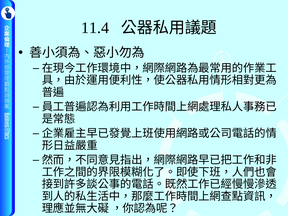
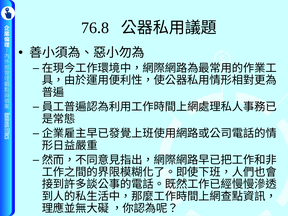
11.4: 11.4 -> 76.8 (95, 28)
